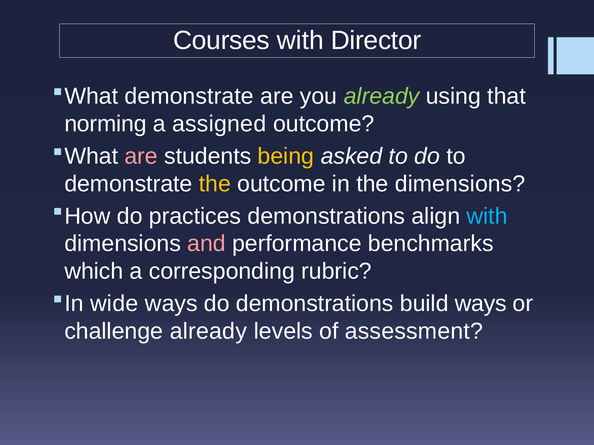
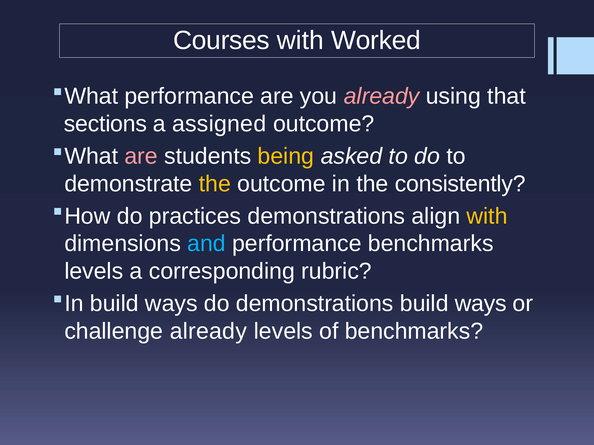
Director: Director -> Worked (376, 40)
demonstrate: demonstrate -> performance (189, 96)
already colour: light green -> pink (382, 96)
norming: norming -> sections (105, 124)
the dimensions: dimensions -> consistently (460, 184)
with colour: light blue -> yellow (487, 216)
and colour: pink -> light blue (207, 244)
which: which -> levels (94, 272)
wide: wide -> build (114, 304)
of assessment: assessment -> benchmarks (414, 332)
